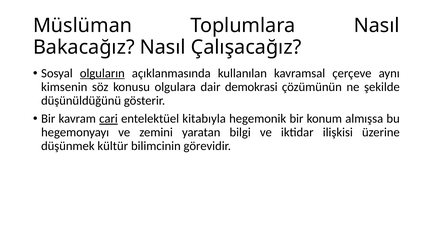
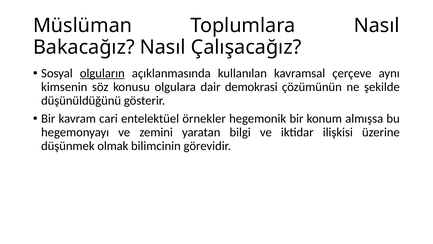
cari underline: present -> none (108, 119)
kitabıyla: kitabıyla -> örnekler (204, 119)
kültür: kültür -> olmak (113, 146)
